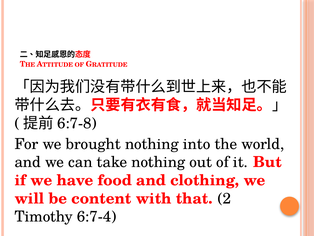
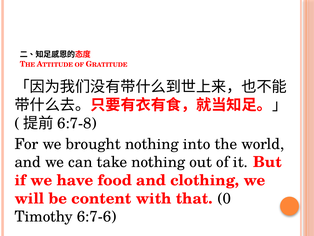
2: 2 -> 0 (224, 198)
6:7-4: 6:7-4 -> 6:7-6 (97, 216)
